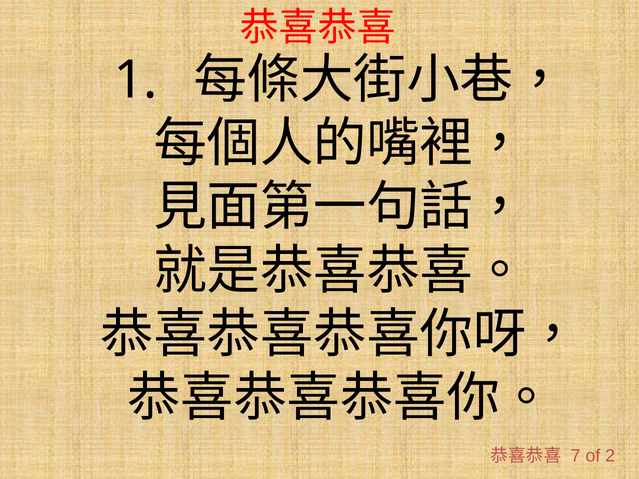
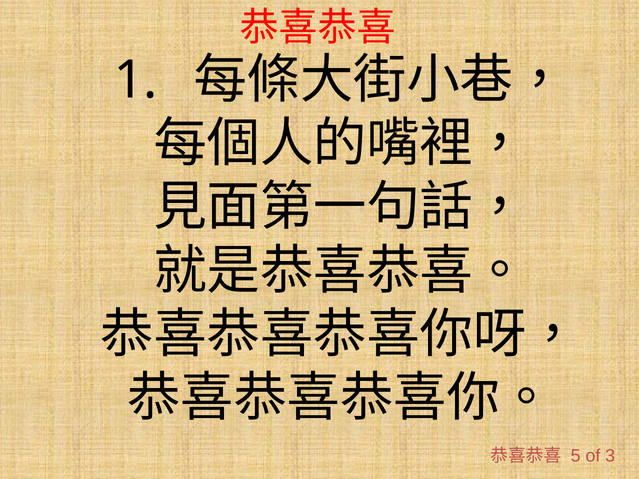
7: 7 -> 5 (576, 456)
of 2: 2 -> 3 (610, 456)
